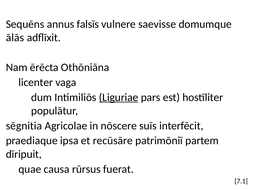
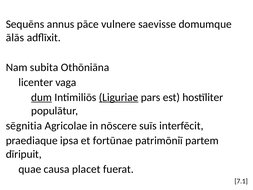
falsīs: falsīs -> pāce (88, 24)
ērēcta: ērēcta -> subita (44, 67)
dum underline: none -> present (42, 97)
recūsāre: recūsāre -> fortūnae (113, 140)
rūrsus: rūrsus -> placet (86, 169)
